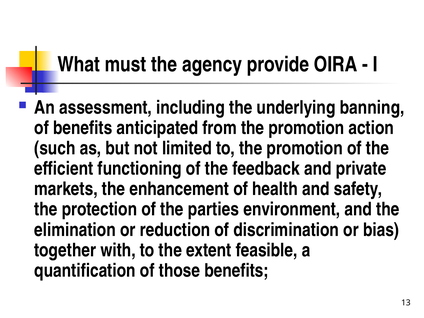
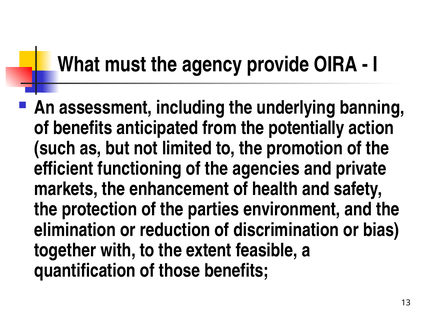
from the promotion: promotion -> potentially (306, 128)
feedback: feedback -> agencies (266, 169)
